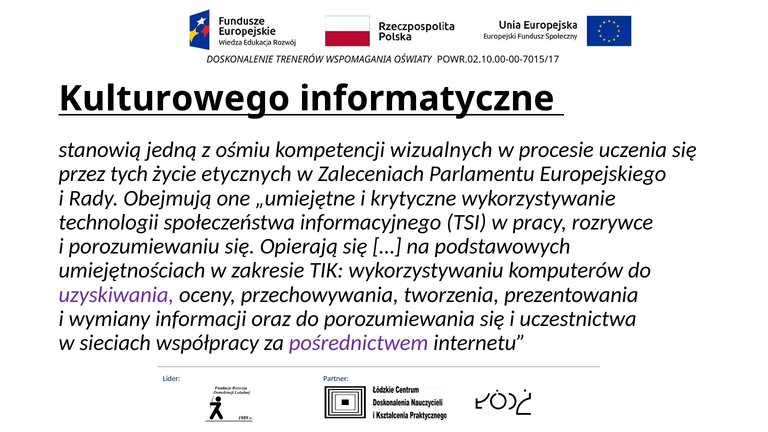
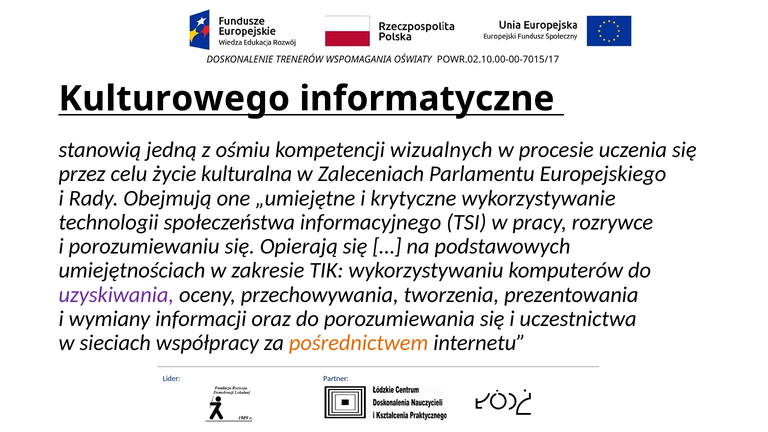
tych: tych -> celu (129, 174)
etycznych: etycznych -> kulturalna (247, 174)
pośrednictwem colour: purple -> orange (359, 343)
